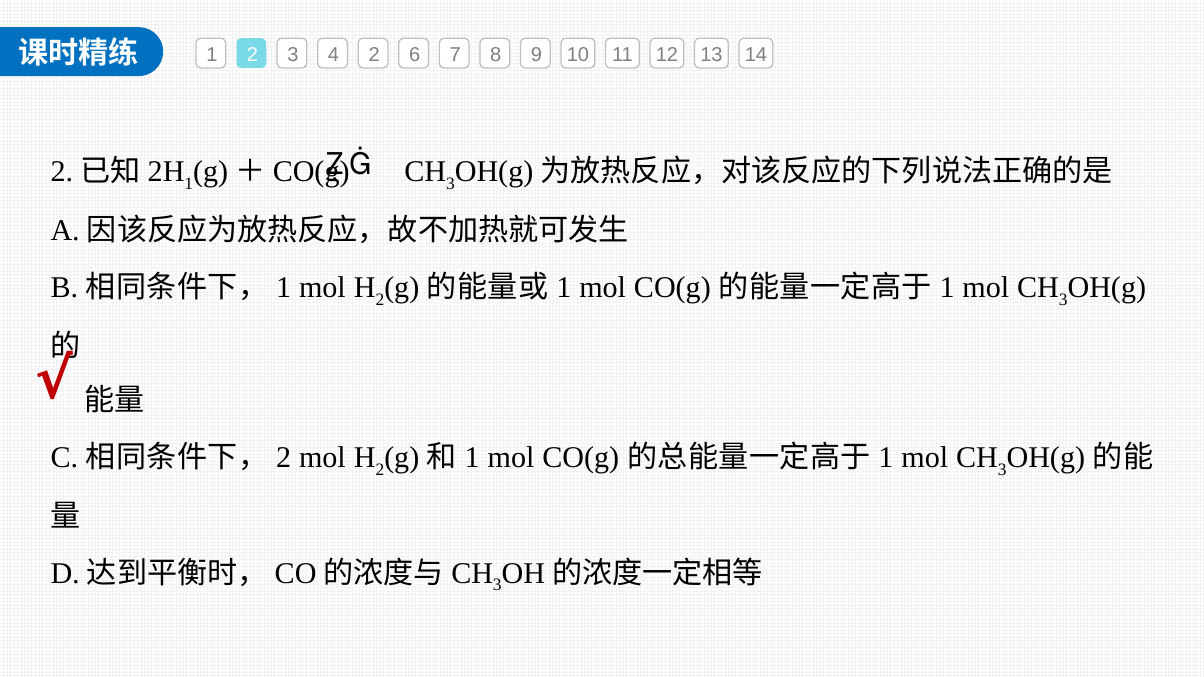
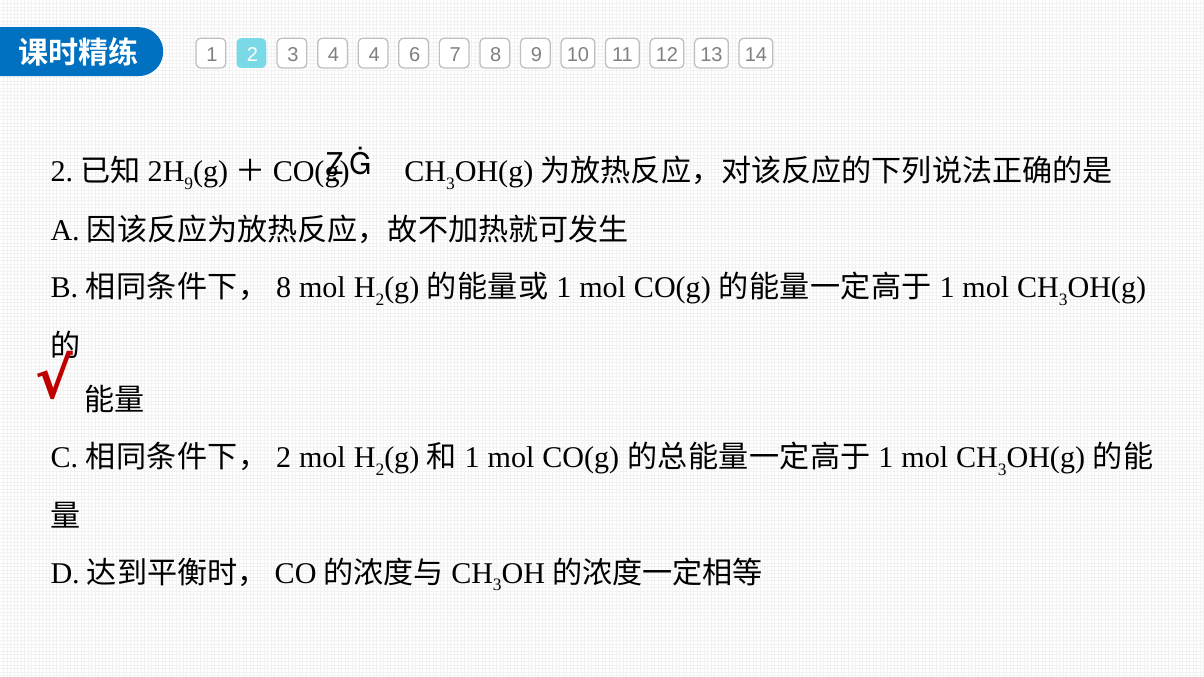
4 2: 2 -> 4 (374, 54)
1: 1 -> 9 (189, 184)
1: 1 -> 8 (284, 288)
